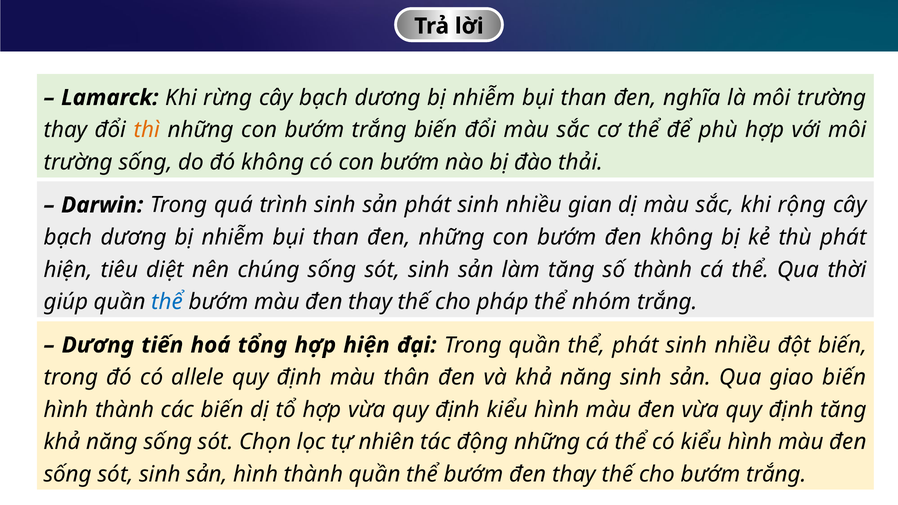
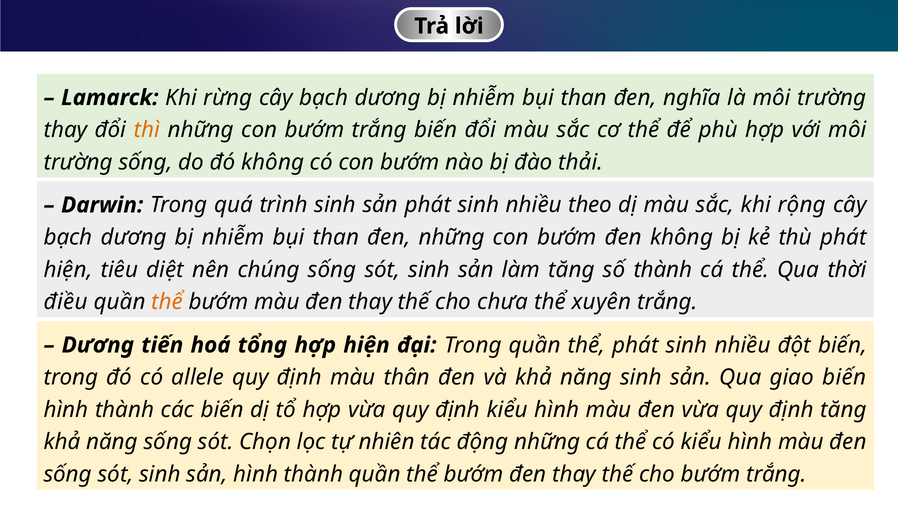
gian: gian -> theo (590, 205)
giúp: giúp -> điều (66, 302)
thể colour: blue -> orange (167, 302)
pháp: pháp -> chưa (503, 302)
nhóm: nhóm -> xuyên (602, 302)
